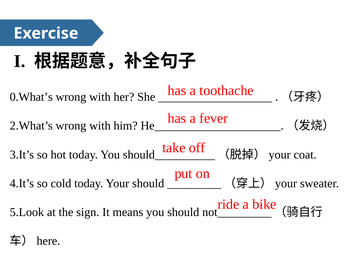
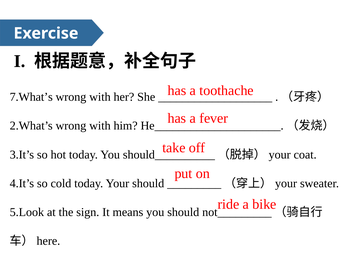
0.What’s: 0.What’s -> 7.What’s (31, 97)
